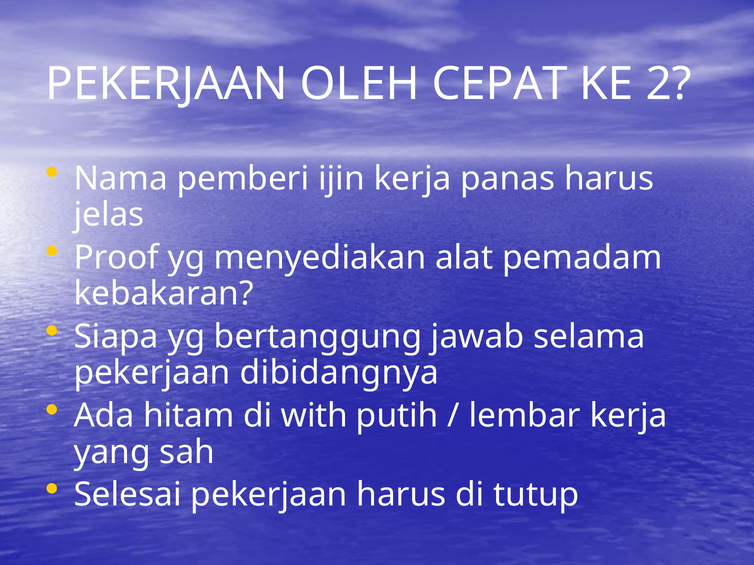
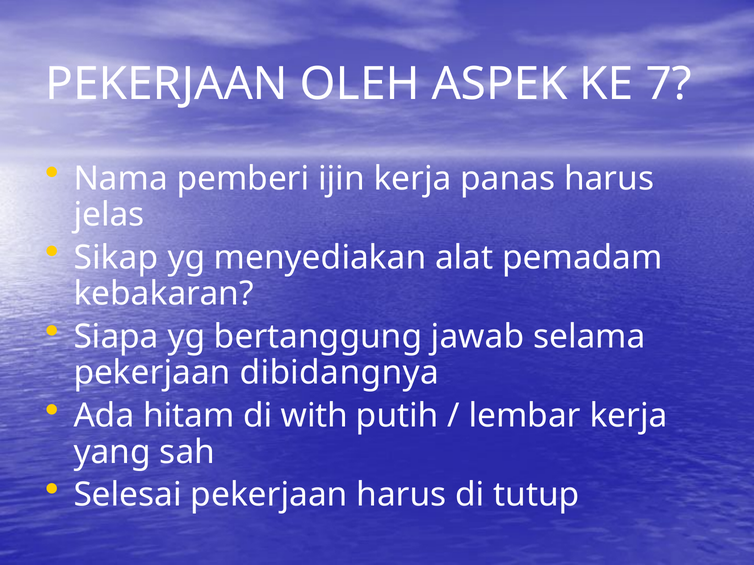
CEPAT: CEPAT -> ASPEK (500, 84)
2: 2 -> 7 (669, 84)
Proof: Proof -> Sikap (116, 258)
